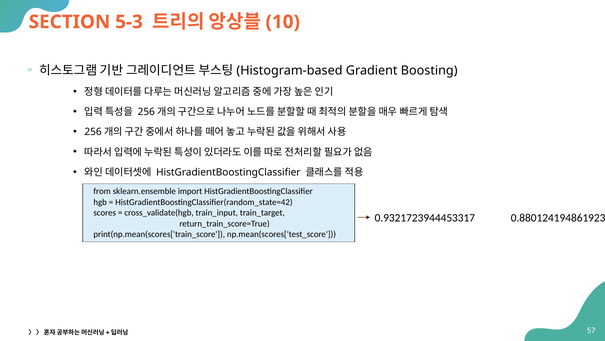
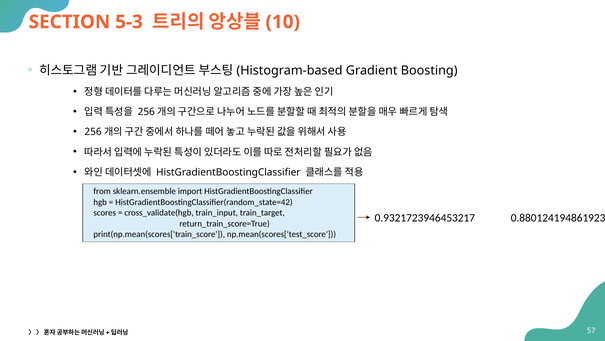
0.9321723944453317: 0.9321723944453317 -> 0.9321723946453217 (425, 218)
